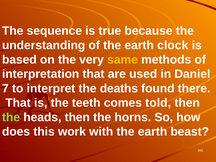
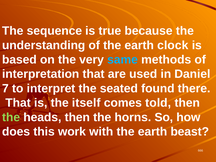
same colour: yellow -> light blue (123, 60)
deaths: deaths -> seated (119, 88)
teeth: teeth -> itself (86, 103)
